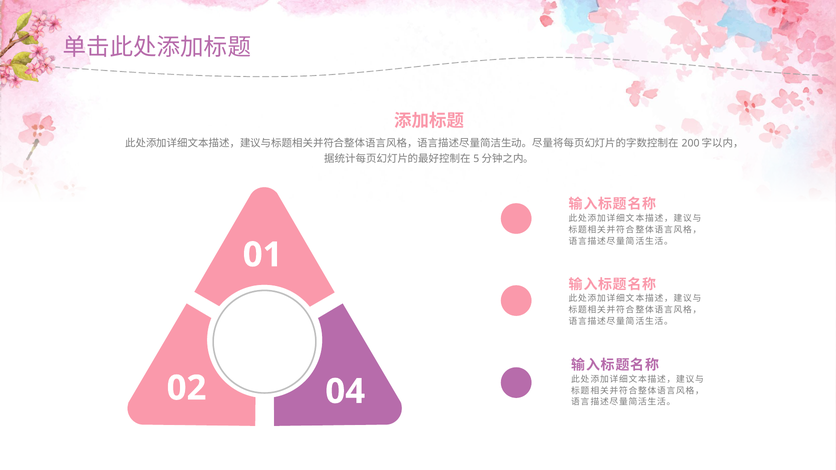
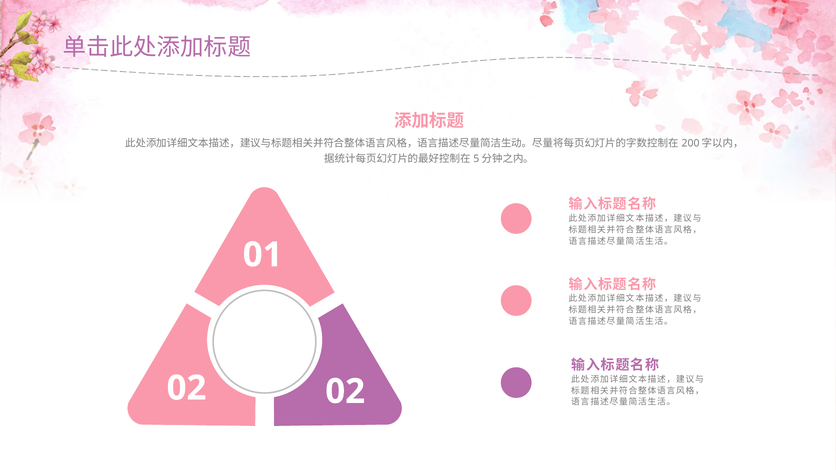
02 04: 04 -> 02 (345, 392)
